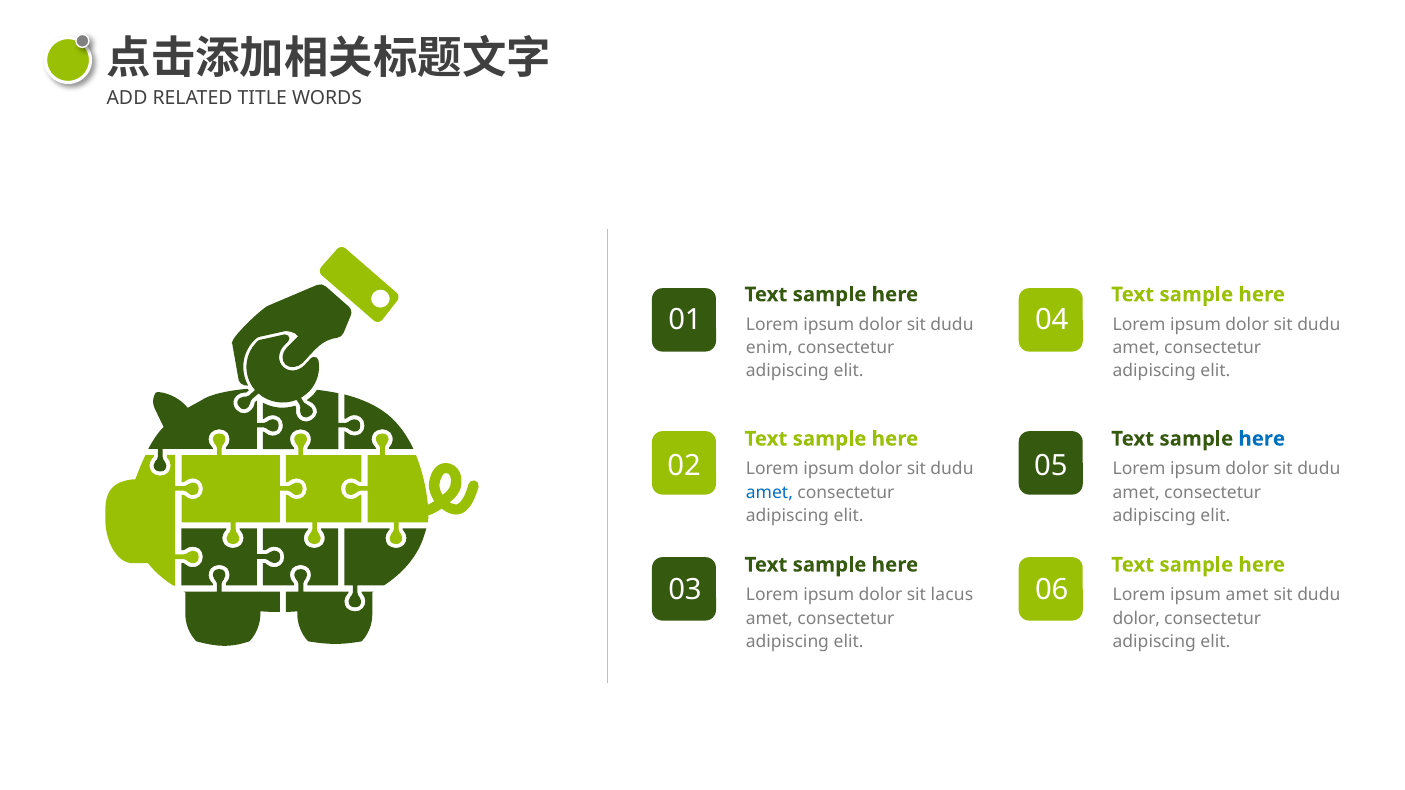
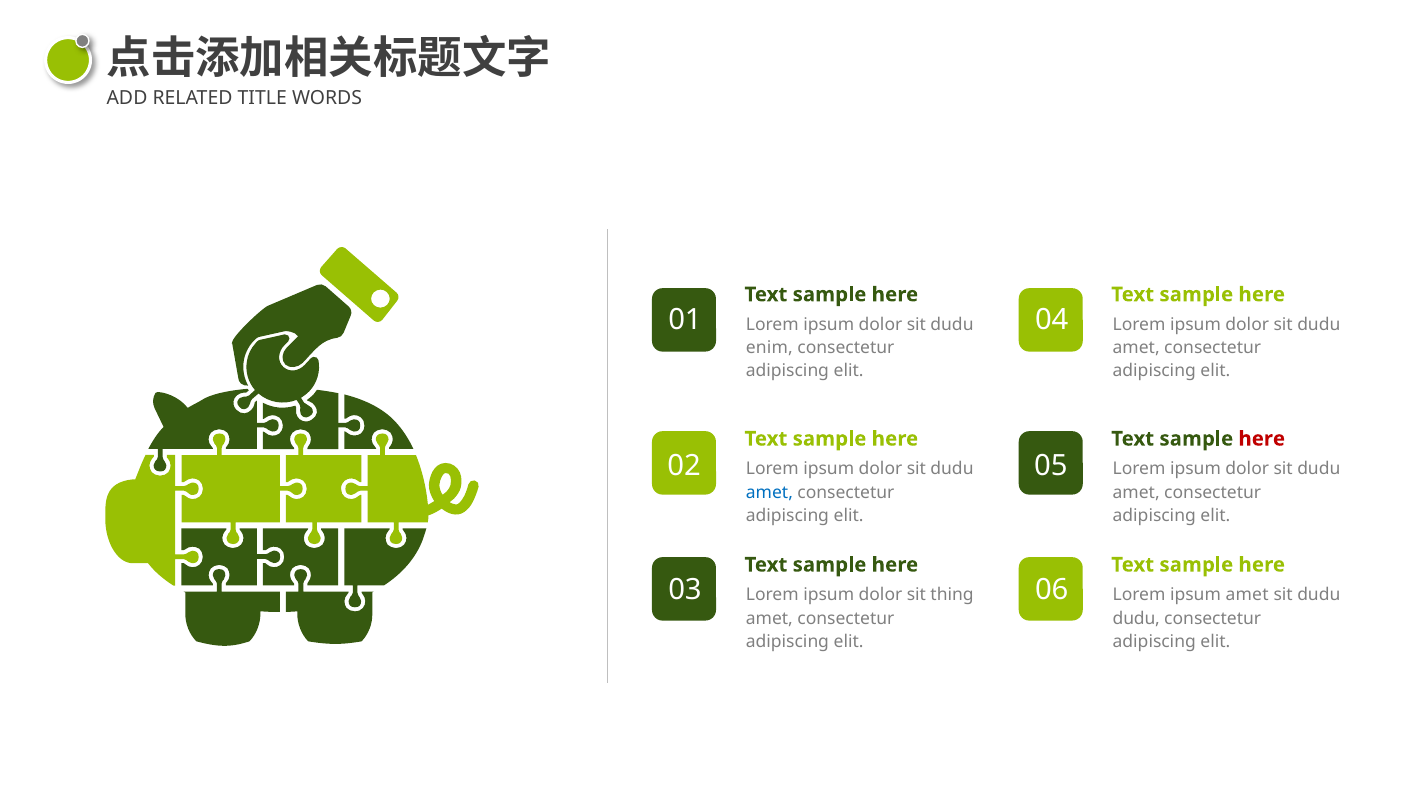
here colour: blue -> red (1262, 439)
lacus: lacus -> thing (952, 595)
dolor: dolor -> dudu (1136, 618)
